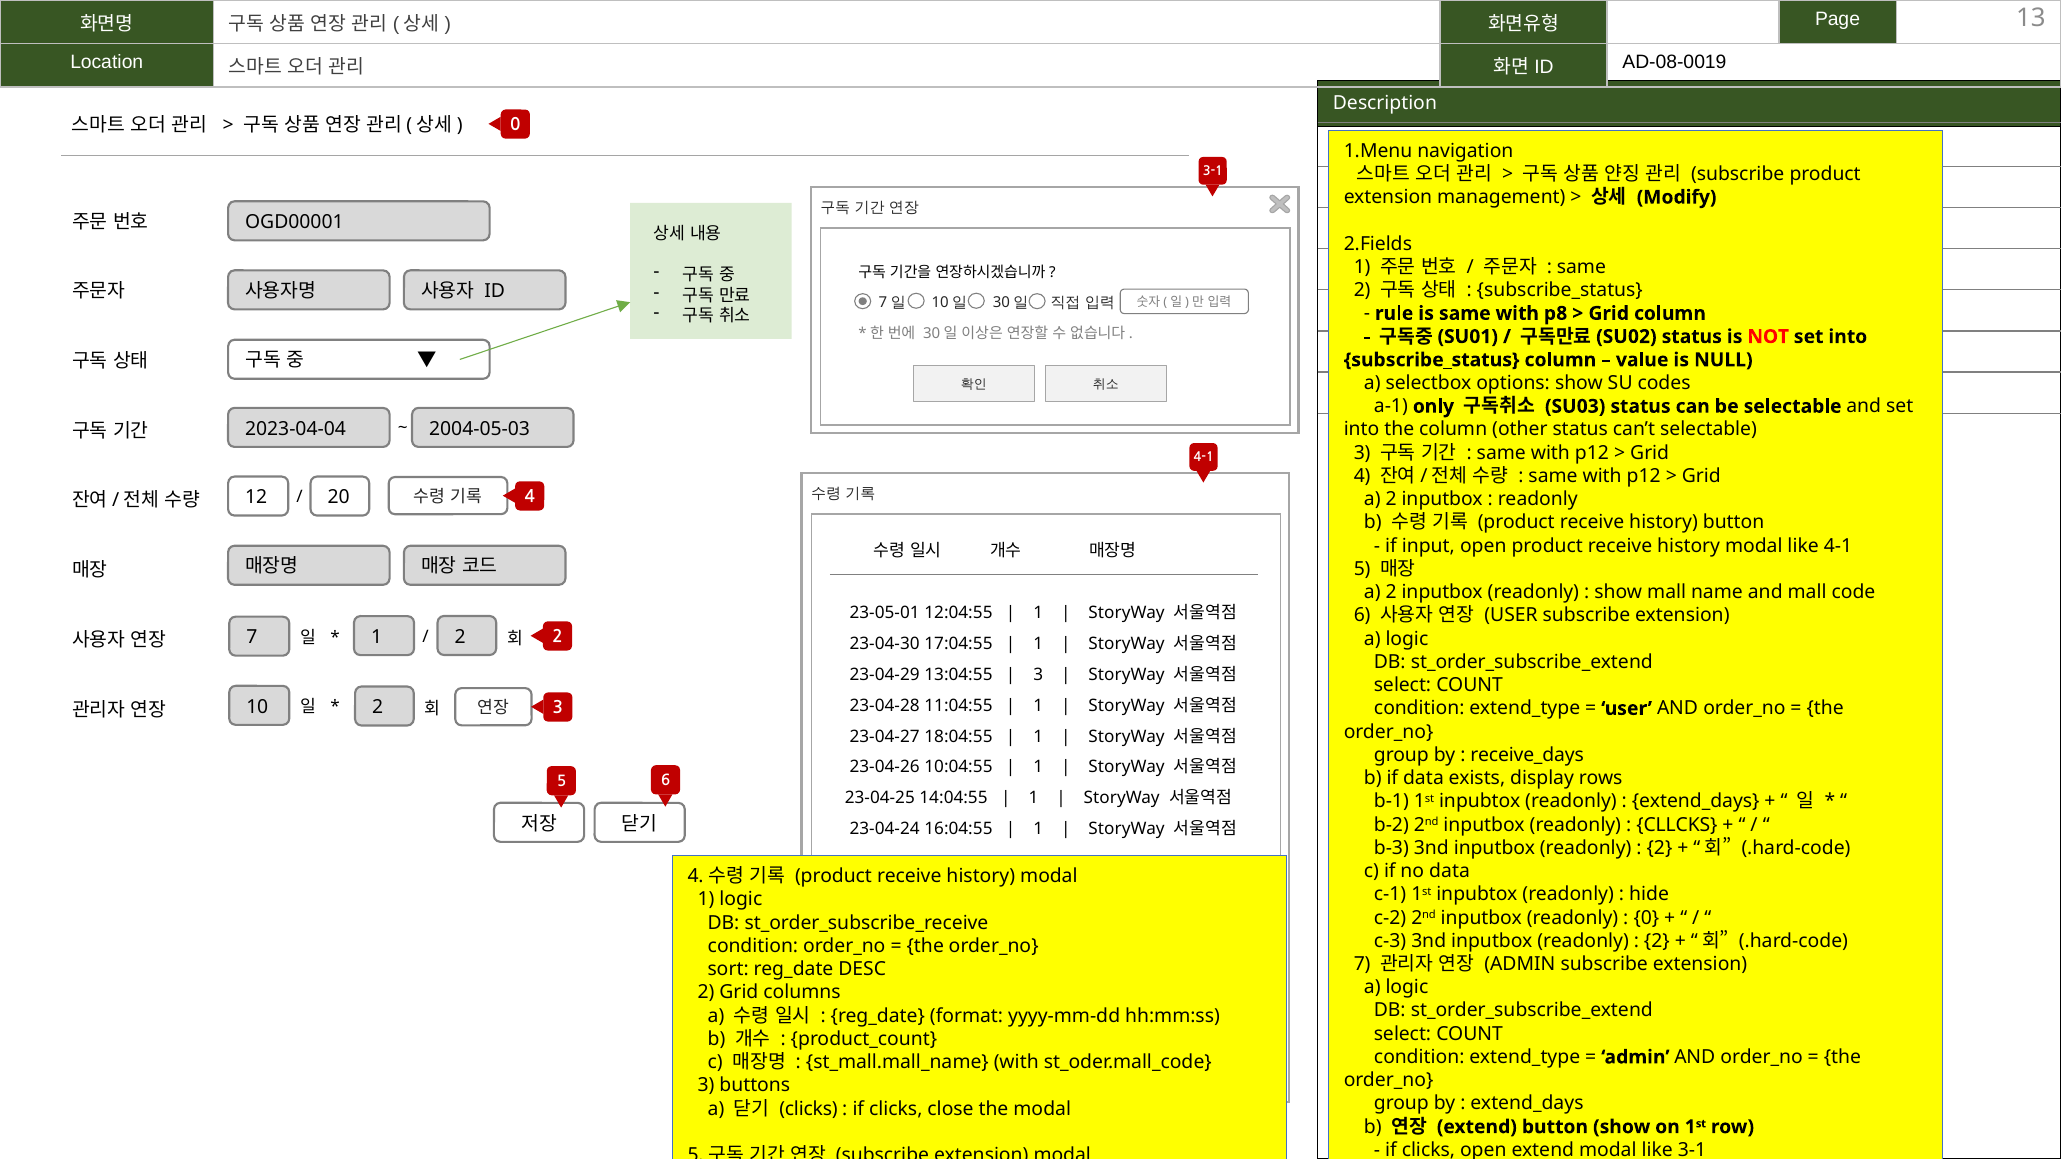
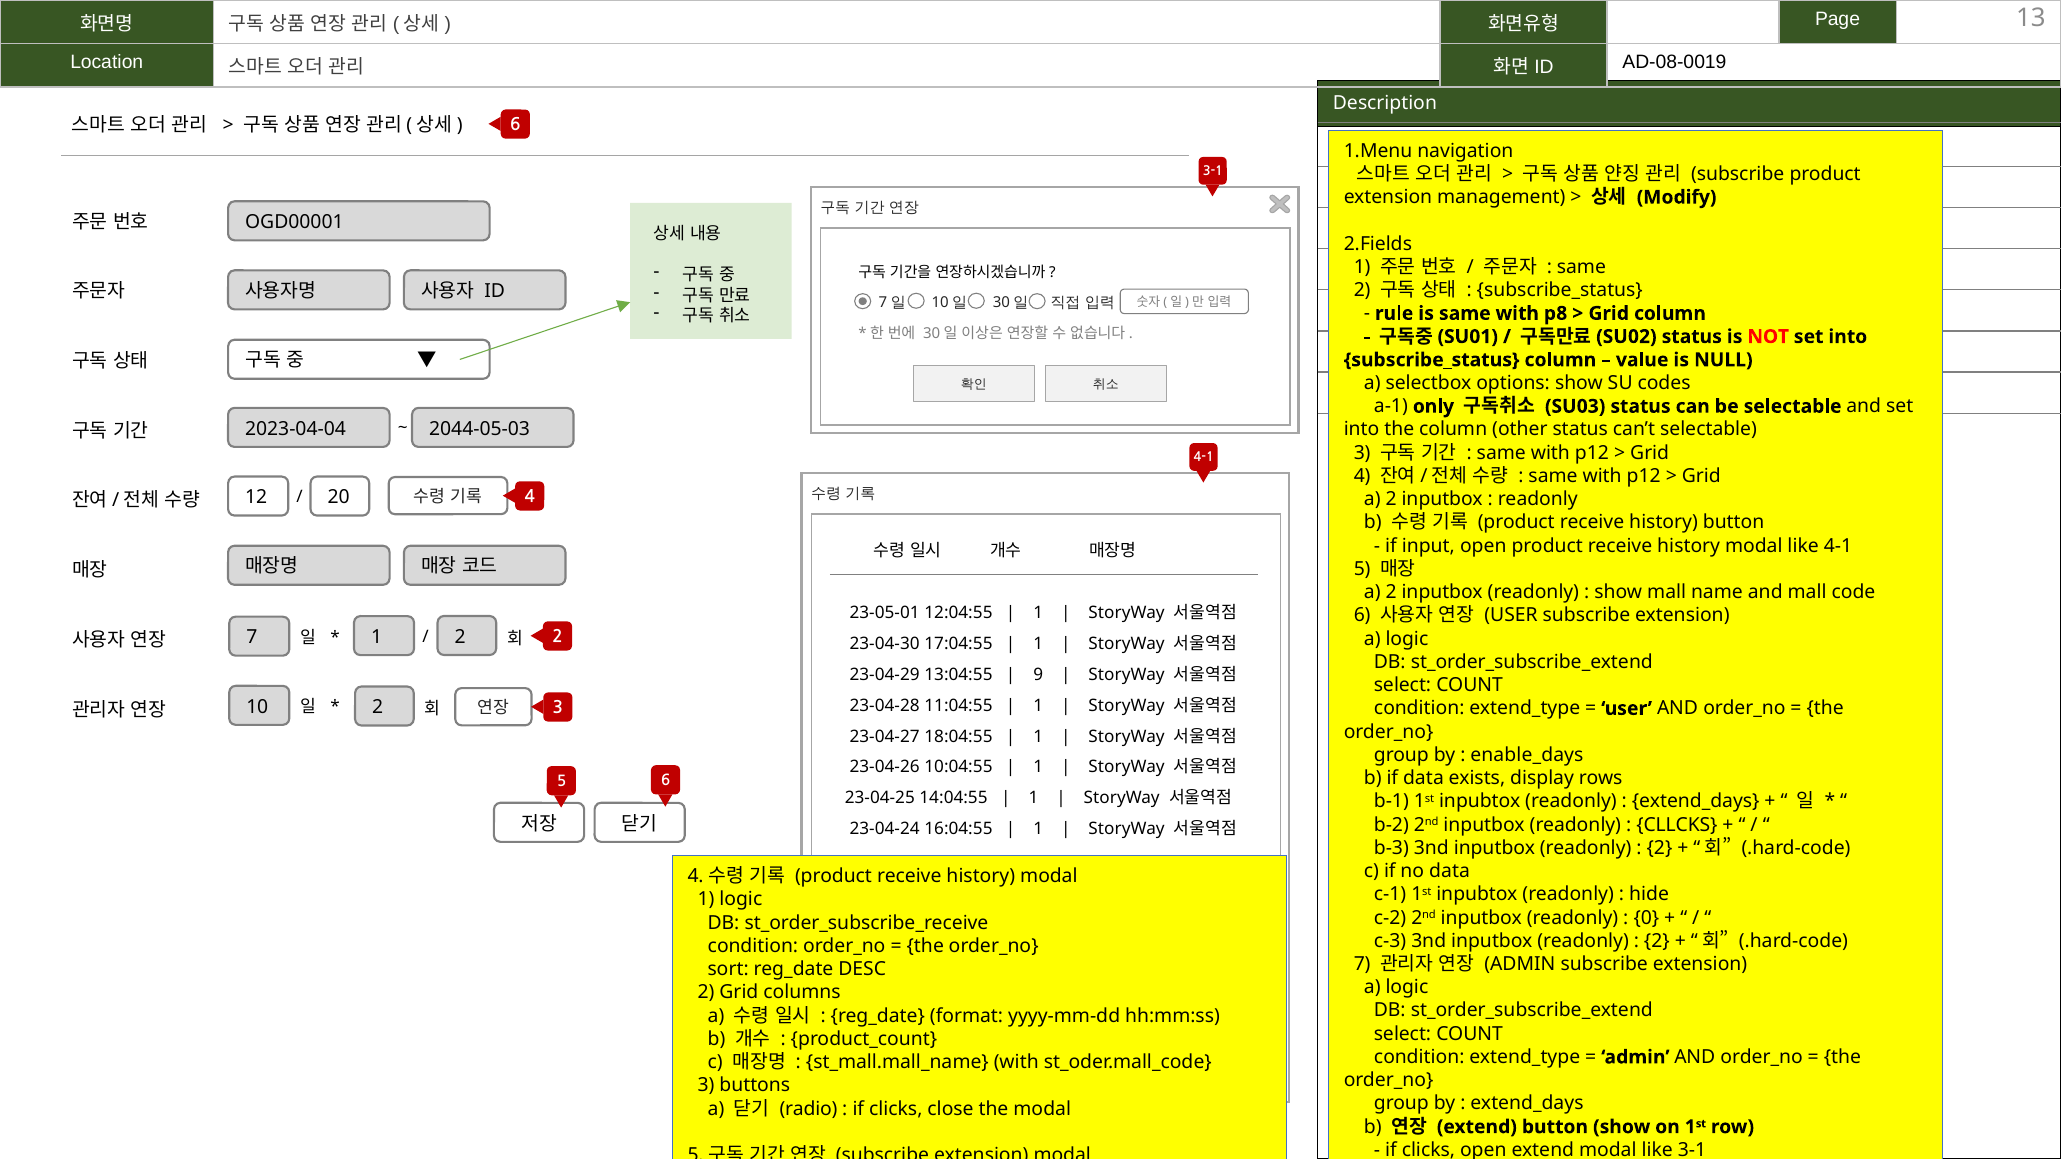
0: 0 -> 6 (515, 125)
2004-05-03: 2004-05-03 -> 2044-05-03 (480, 429)
3: 3 -> 9 (1038, 675)
receive_days: receive_days -> enable_days (1527, 755)
clicks: clicks -> radio (808, 1109)
